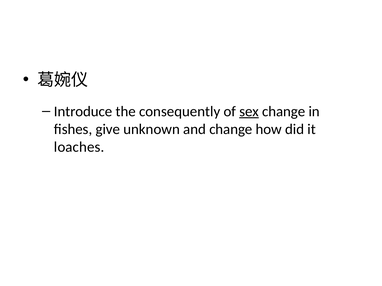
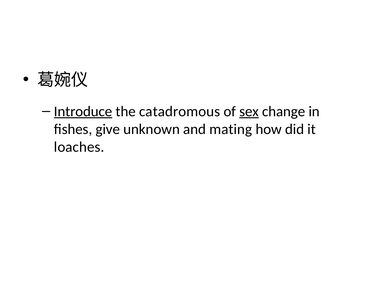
Introduce underline: none -> present (83, 112)
consequently: consequently -> catadromous (180, 112)
and change: change -> mating (231, 129)
